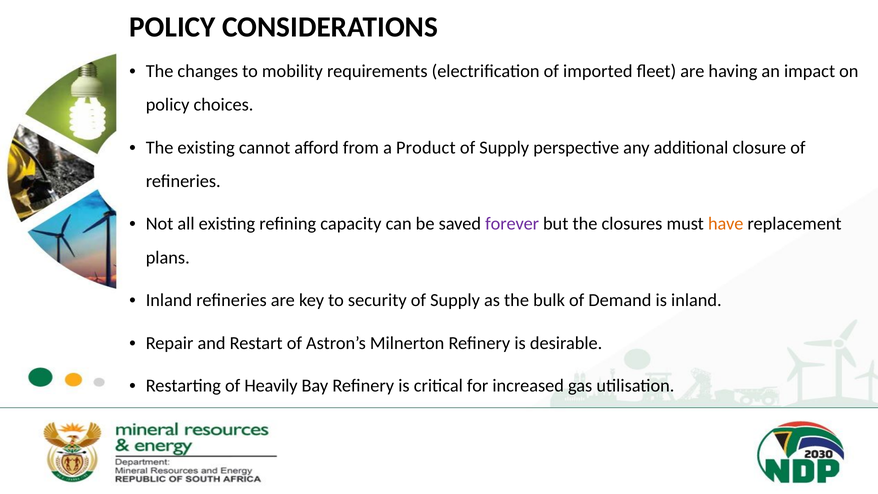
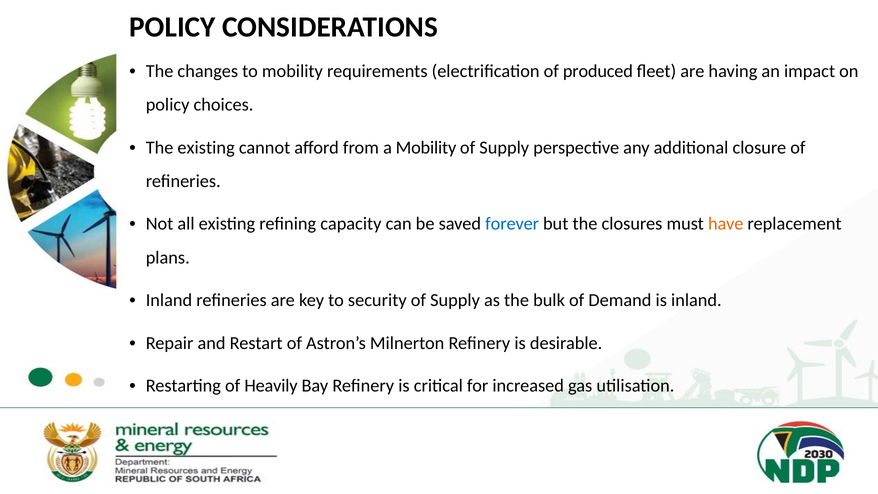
imported: imported -> produced (598, 71)
a Product: Product -> Mobility (426, 147)
forever colour: purple -> blue (512, 224)
